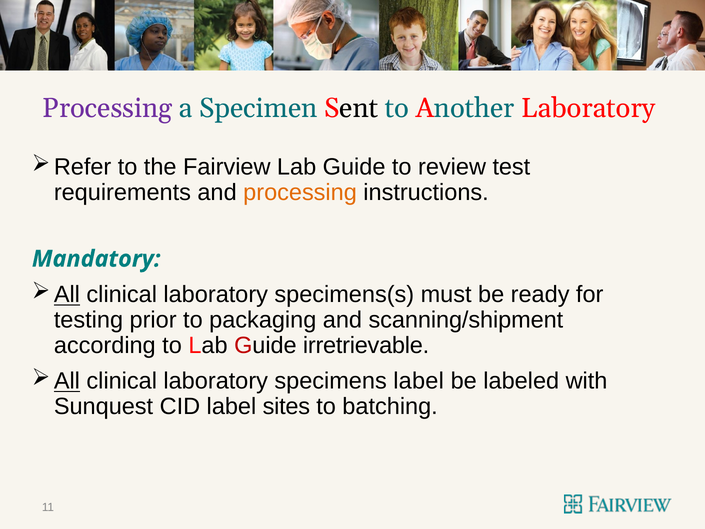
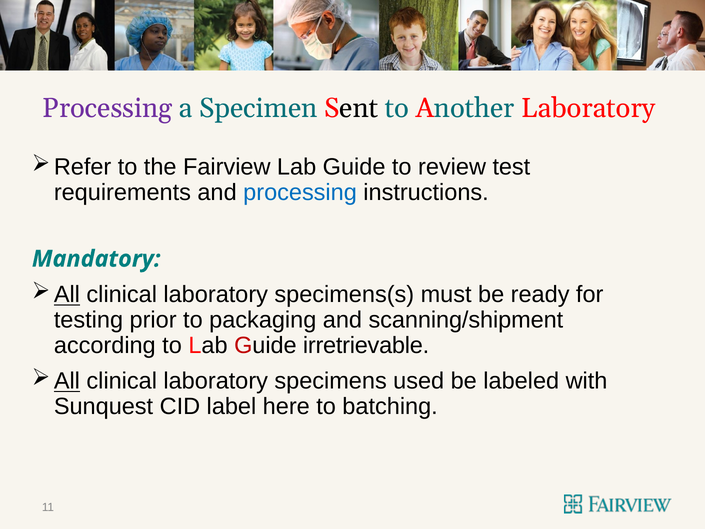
processing colour: orange -> blue (300, 192)
specimens label: label -> used (419, 381)
sites: sites -> here (286, 406)
